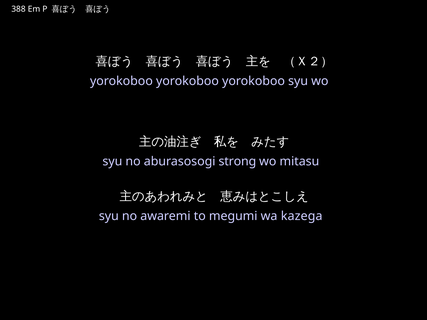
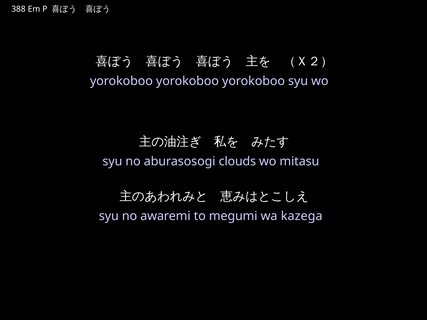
strong: strong -> clouds (237, 161)
